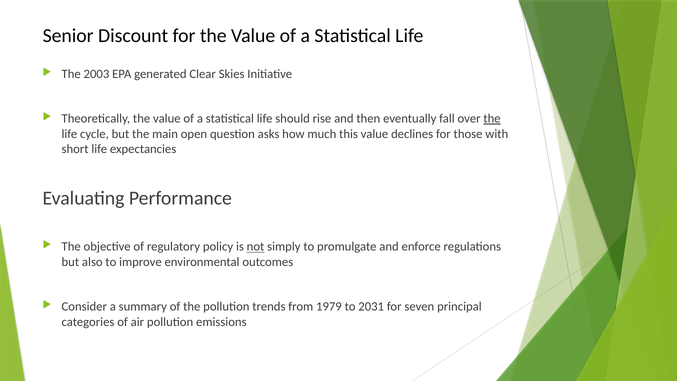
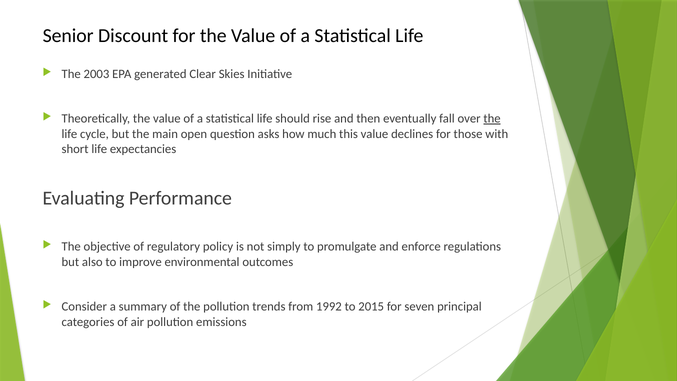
not underline: present -> none (256, 247)
1979: 1979 -> 1992 (329, 306)
2031: 2031 -> 2015 (371, 306)
